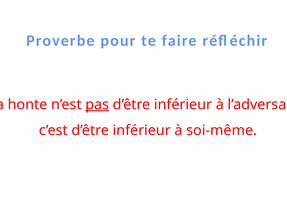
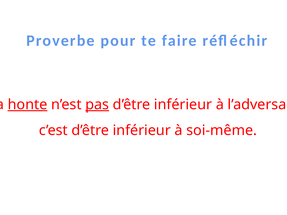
honte underline: none -> present (28, 105)
